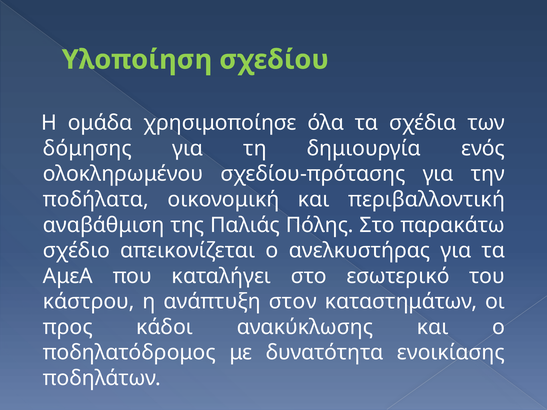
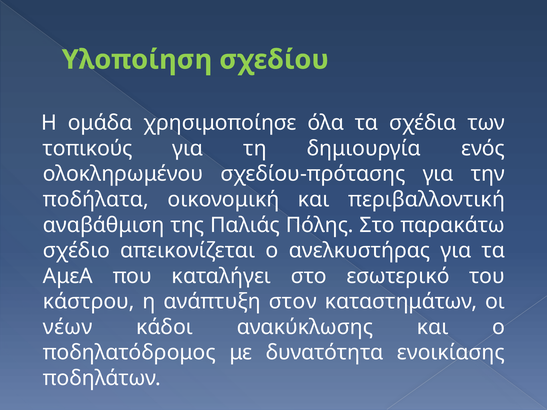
δόμησης: δόμησης -> τοπικούς (88, 149)
προς: προς -> νέων (68, 327)
